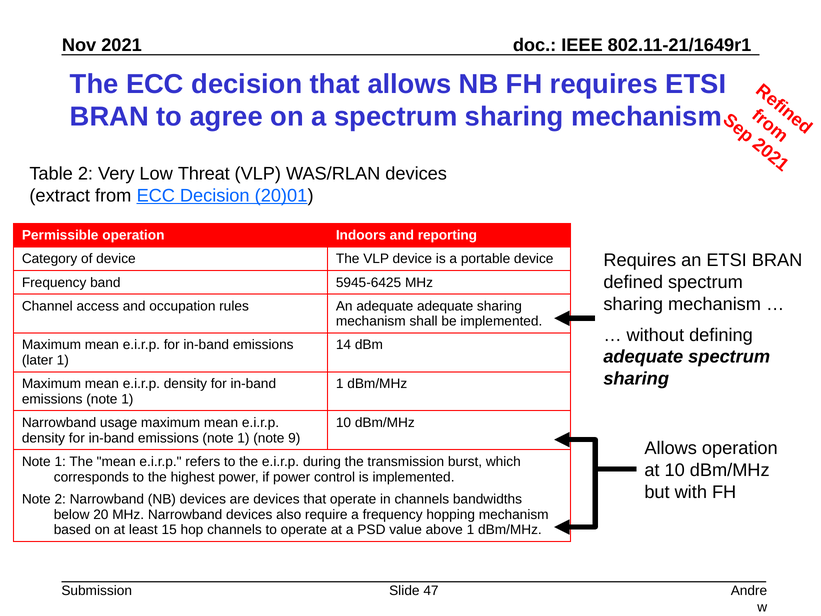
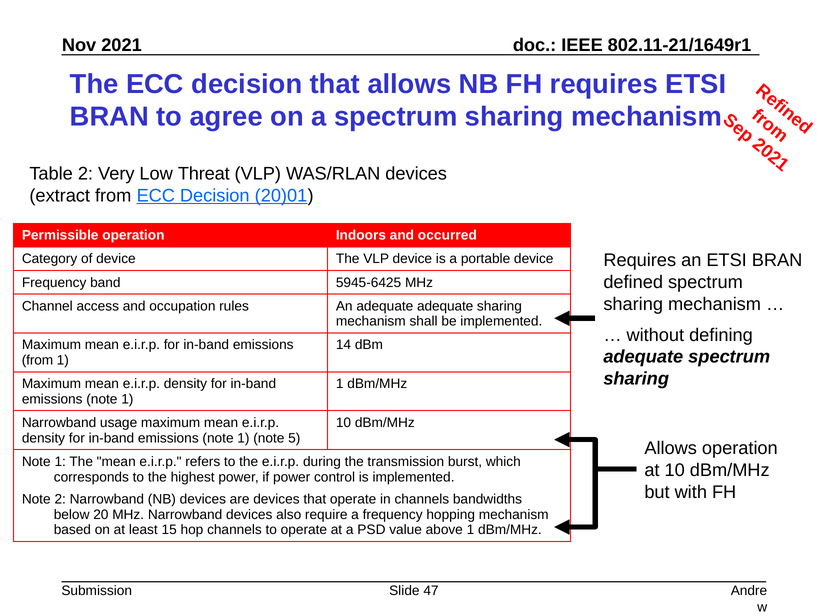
reporting: reporting -> occurred (447, 235)
later: later -> from (37, 360)
9: 9 -> 5 (294, 438)
